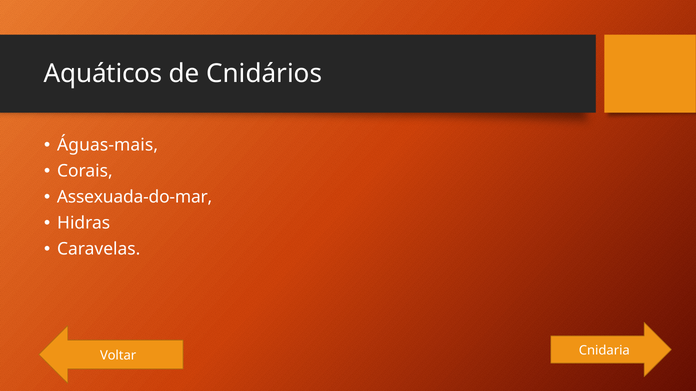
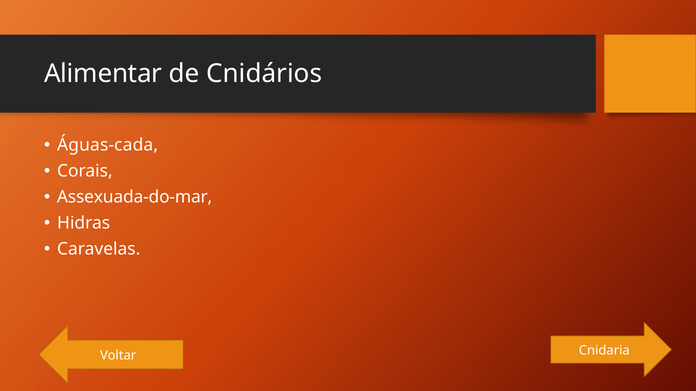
Aquáticos: Aquáticos -> Alimentar (103, 74)
Águas-mais: Águas-mais -> Águas-cada (108, 145)
